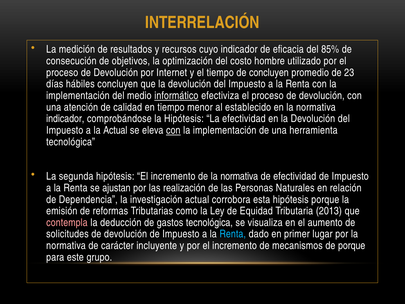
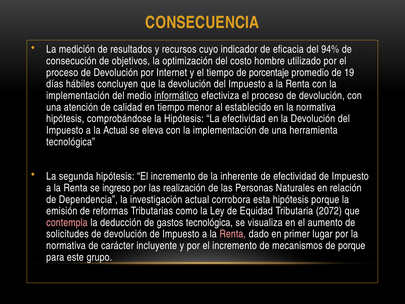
INTERRELACIÓN: INTERRELACIÓN -> CONSECUENCIA (202, 22)
85%: 85% -> 94% (330, 49)
de concluyen: concluyen -> porcentaje (269, 73)
23: 23 -> 19 (349, 73)
indicador: indicador -> hipótesis (65, 119)
con underline: present -> none (173, 130)
de la normativa: normativa -> inherente (239, 176)
ajustan: ajustan -> ingreso (116, 188)
2013: 2013 -> 2072 (329, 211)
Renta colour: light blue -> pink (233, 234)
